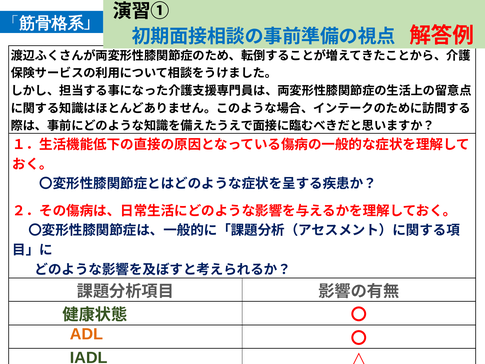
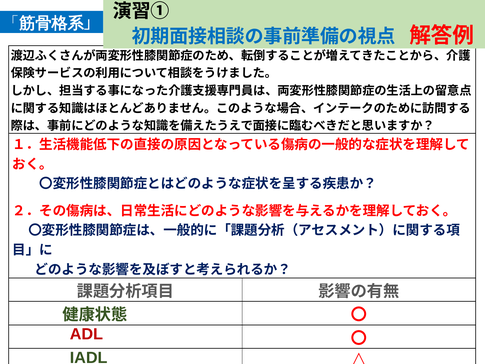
ADL colour: orange -> red (86, 334)
